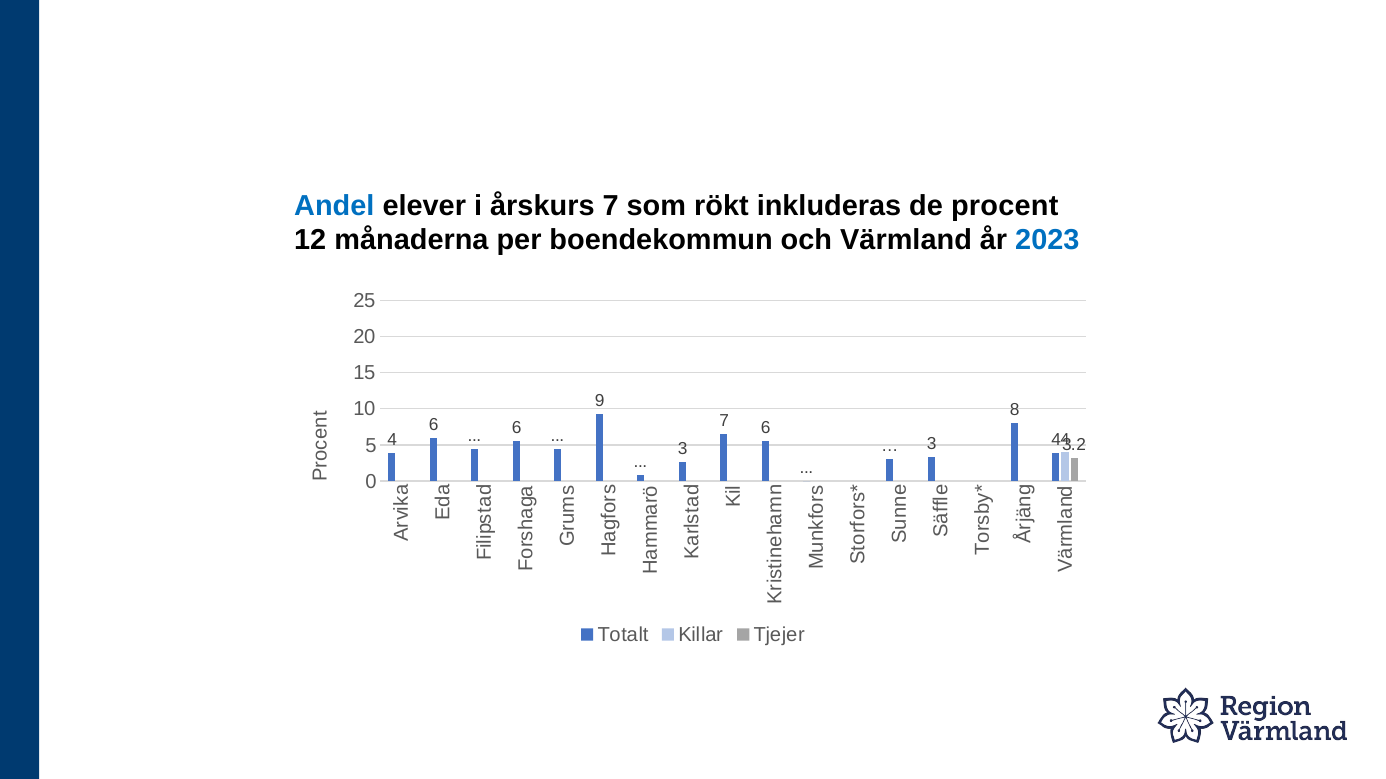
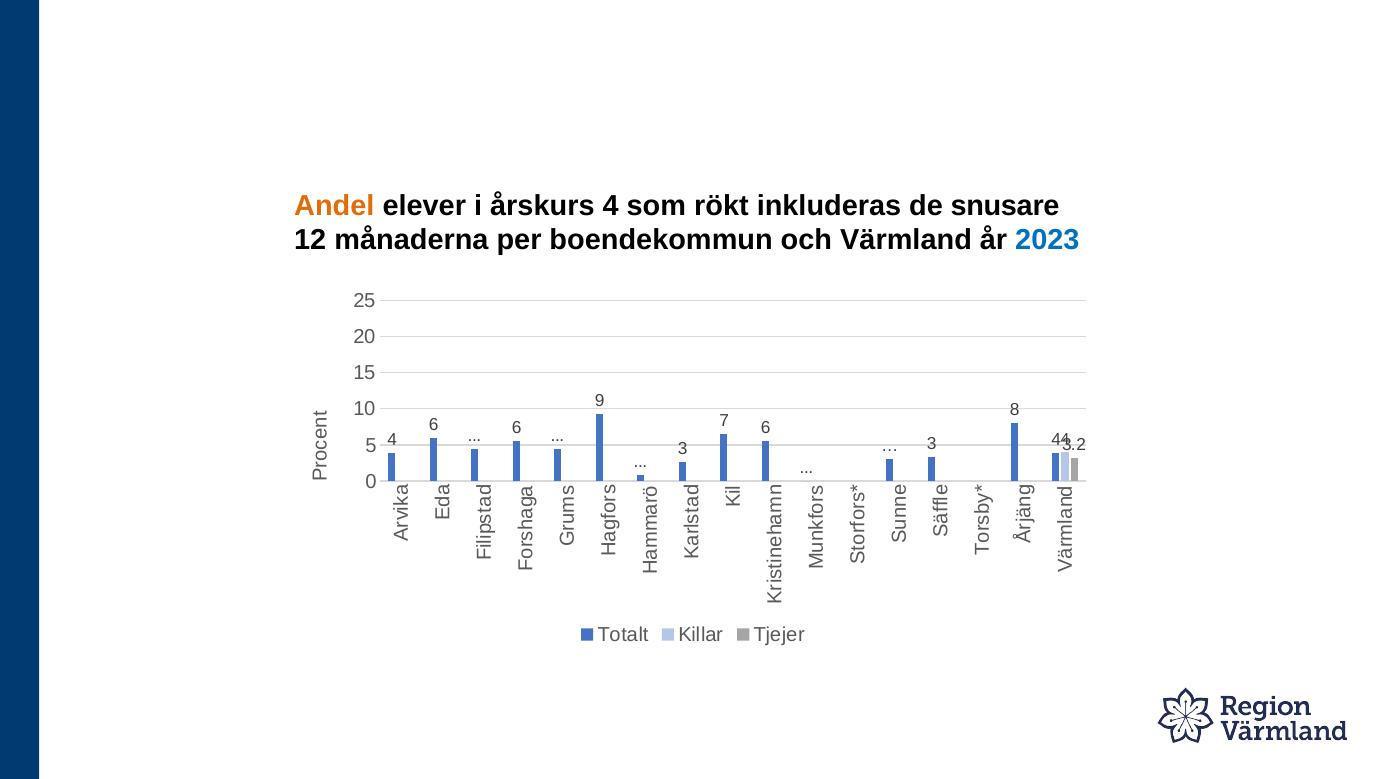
Andel colour: blue -> orange (334, 206)
årskurs 7: 7 -> 4 (611, 206)
procent: procent -> snusare (1005, 206)
